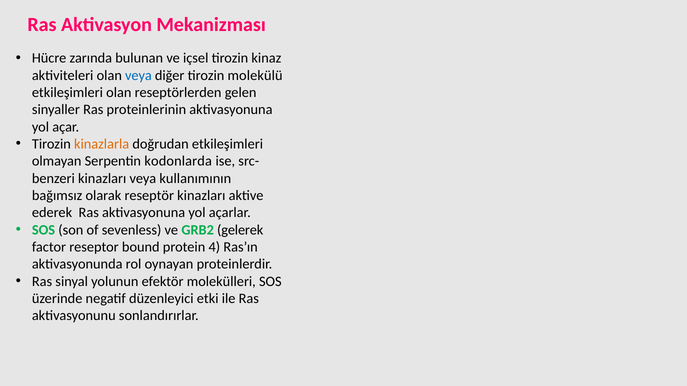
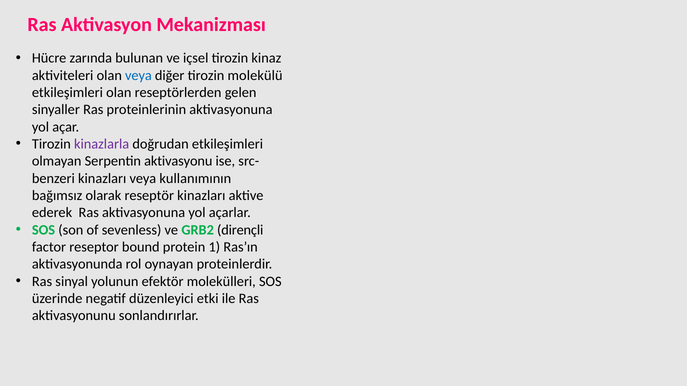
kinazlarla colour: orange -> purple (102, 144)
kodonlarda: kodonlarda -> aktivasyonu (178, 161)
gelerek: gelerek -> dirençli (240, 230)
4: 4 -> 1 (214, 247)
